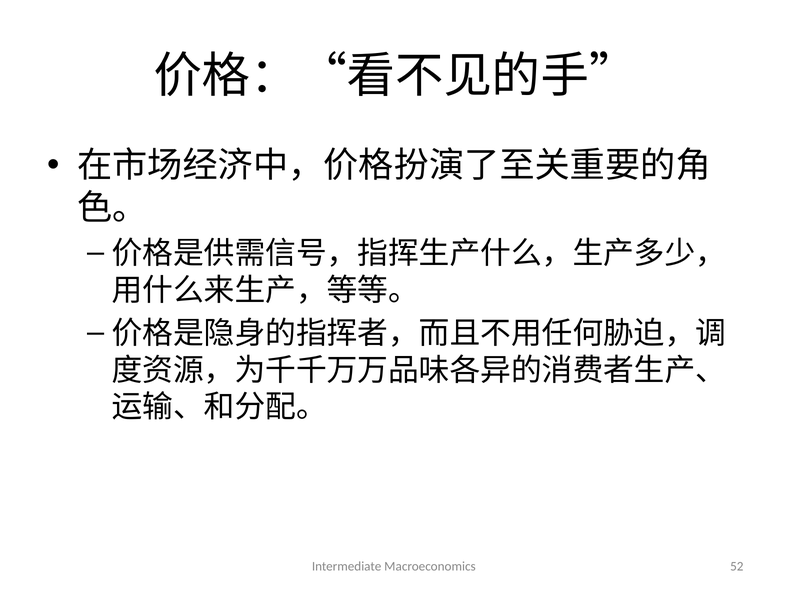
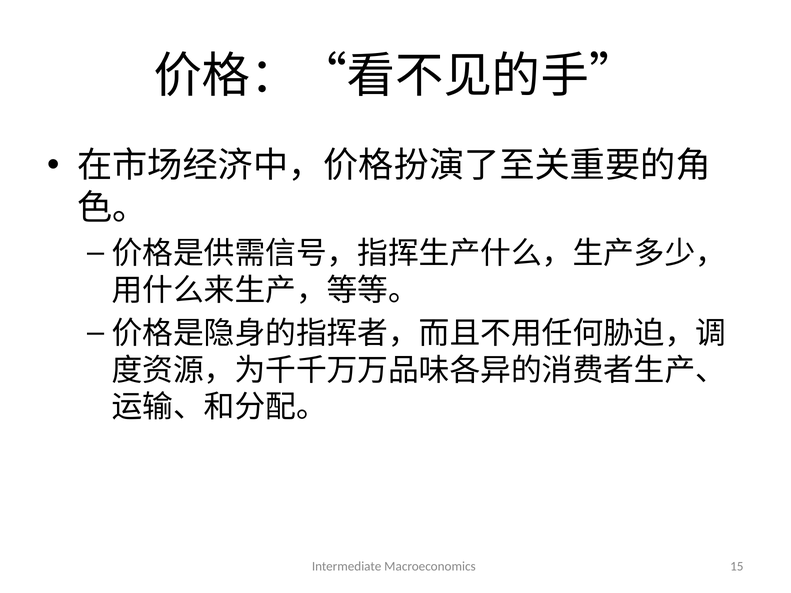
52: 52 -> 15 (737, 566)
